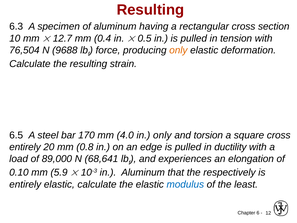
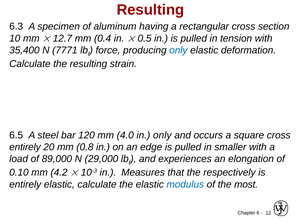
76,504: 76,504 -> 35,400 (24, 50)
9688: 9688 -> 7771 (65, 50)
only colour: orange -> blue (178, 50)
170: 170 -> 120 (86, 135)
torsion: torsion -> occurs (208, 135)
ductility: ductility -> smaller (230, 147)
68,641: 68,641 -> 29,000 (101, 159)
5.9: 5.9 -> 4.2 (59, 172)
in Aluminum: Aluminum -> Measures (143, 172)
least: least -> most (246, 184)
